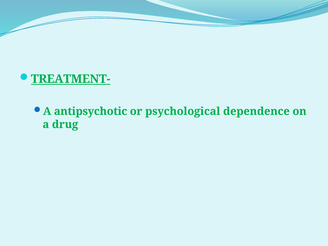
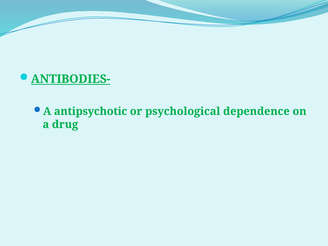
TREATMENT-: TREATMENT- -> ANTIBODIES- (71, 79)
